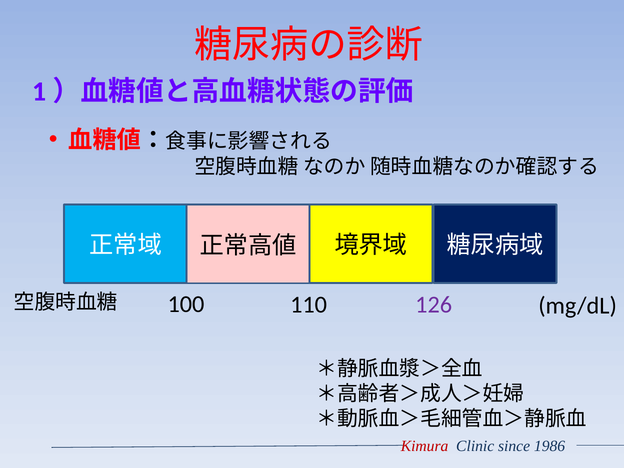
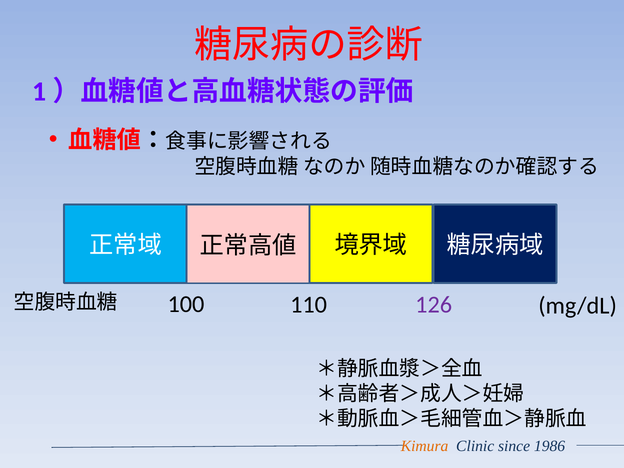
Kimura colour: red -> orange (425, 446)
